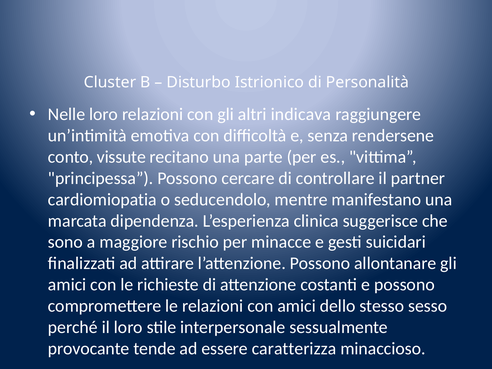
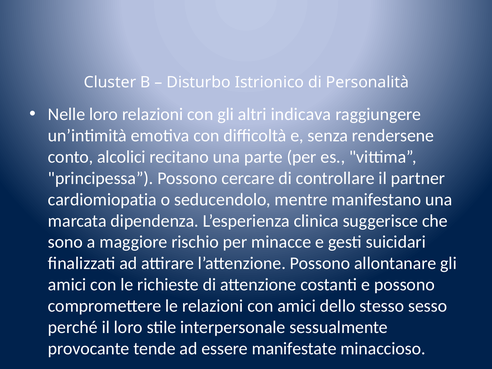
vissute: vissute -> alcolici (121, 157)
caratterizza: caratterizza -> manifestate (294, 349)
